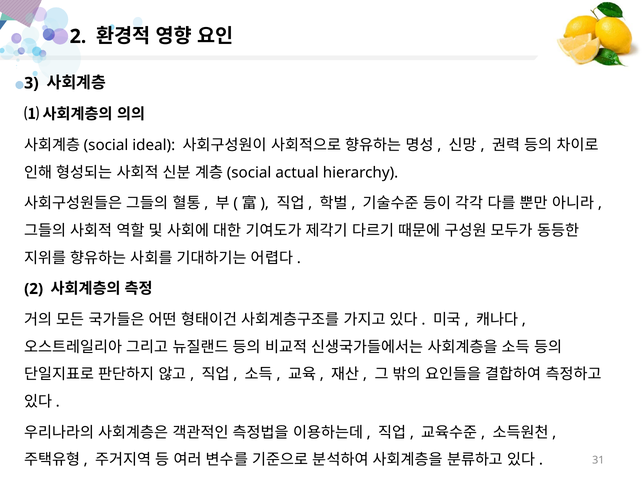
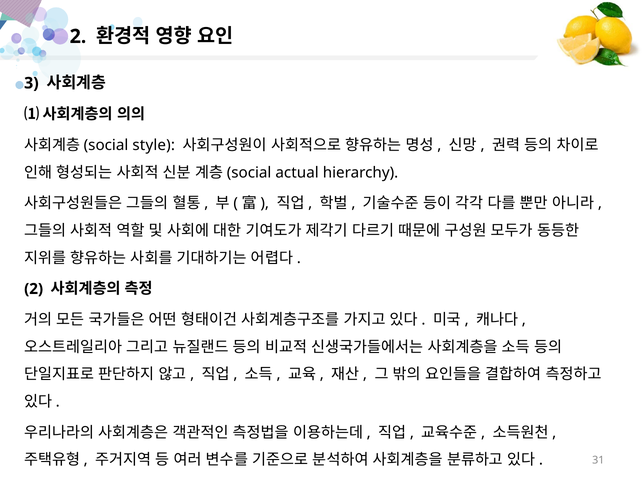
ideal: ideal -> style (154, 145)
